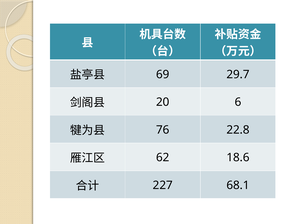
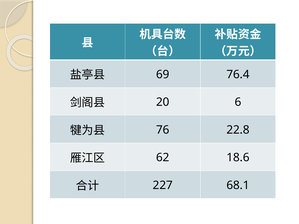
29.7: 29.7 -> 76.4 (238, 74)
